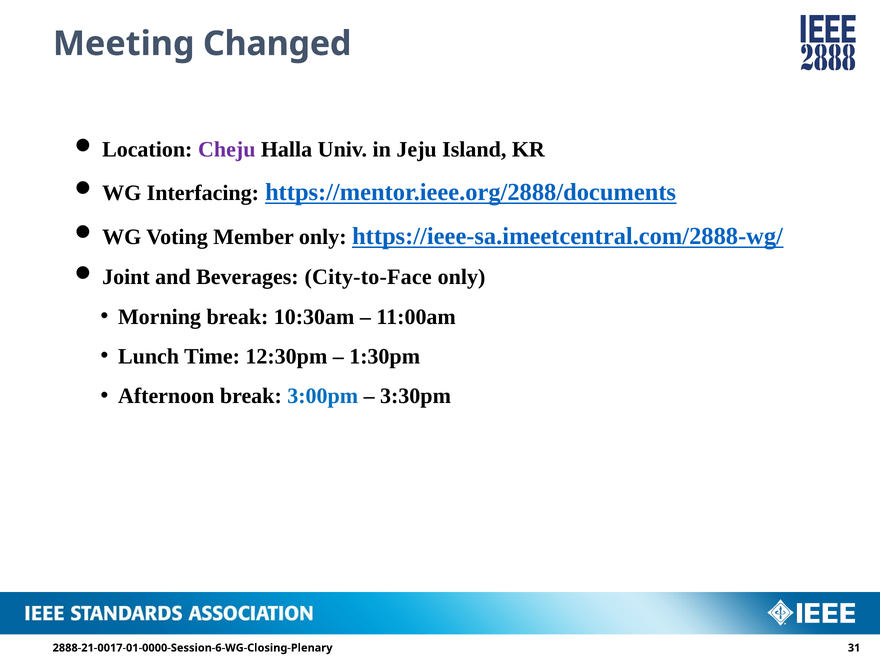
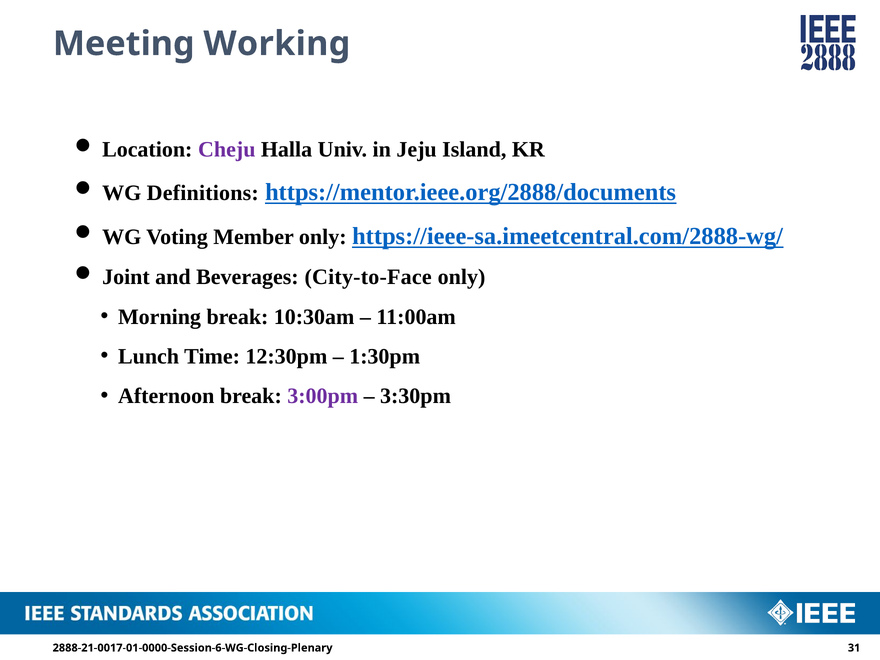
Changed: Changed -> Working (277, 44)
Interfacing: Interfacing -> Definitions (203, 193)
3:00pm colour: blue -> purple (323, 396)
